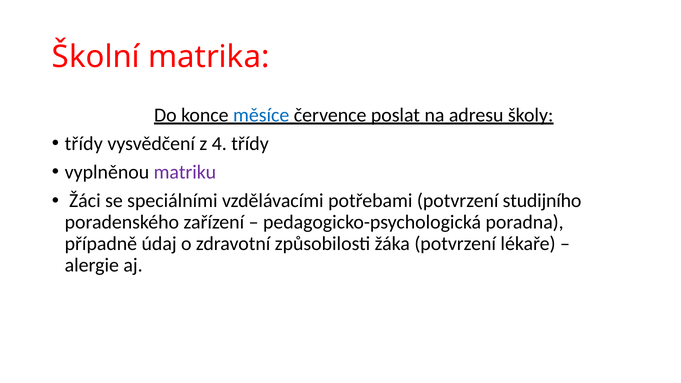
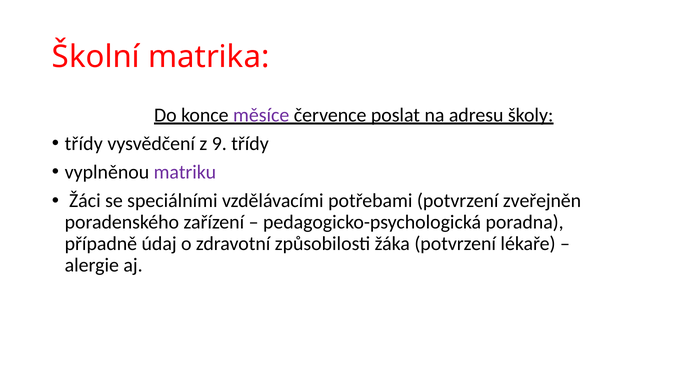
měsíce colour: blue -> purple (261, 115)
4: 4 -> 9 (219, 144)
studijního: studijního -> zveřejněn (542, 201)
